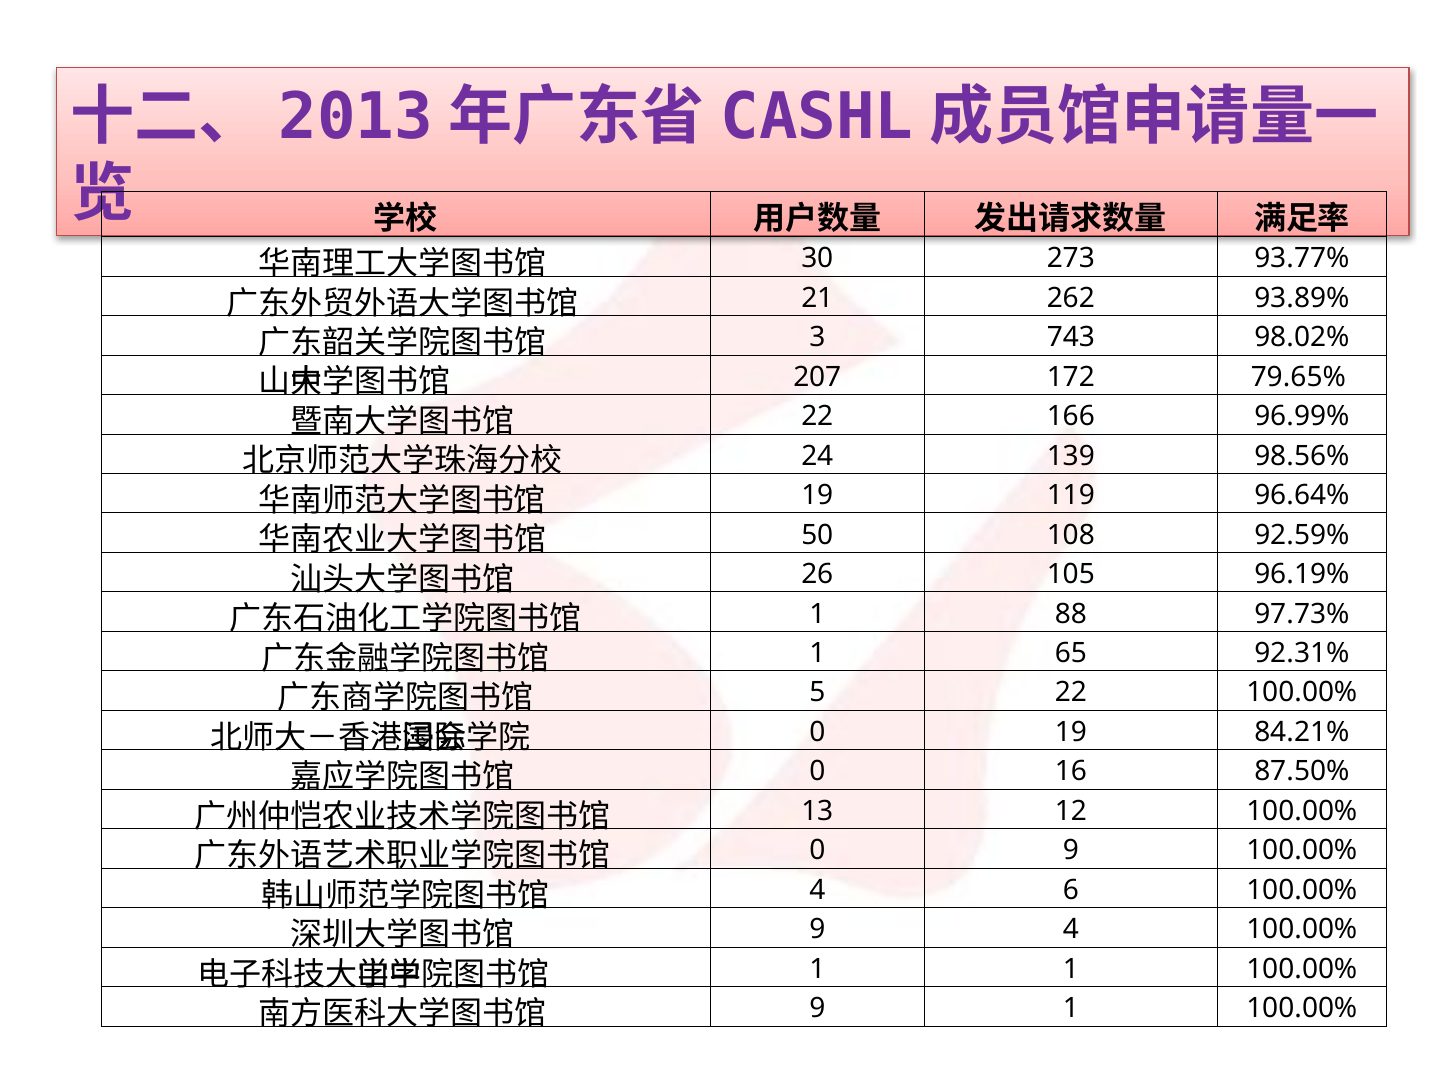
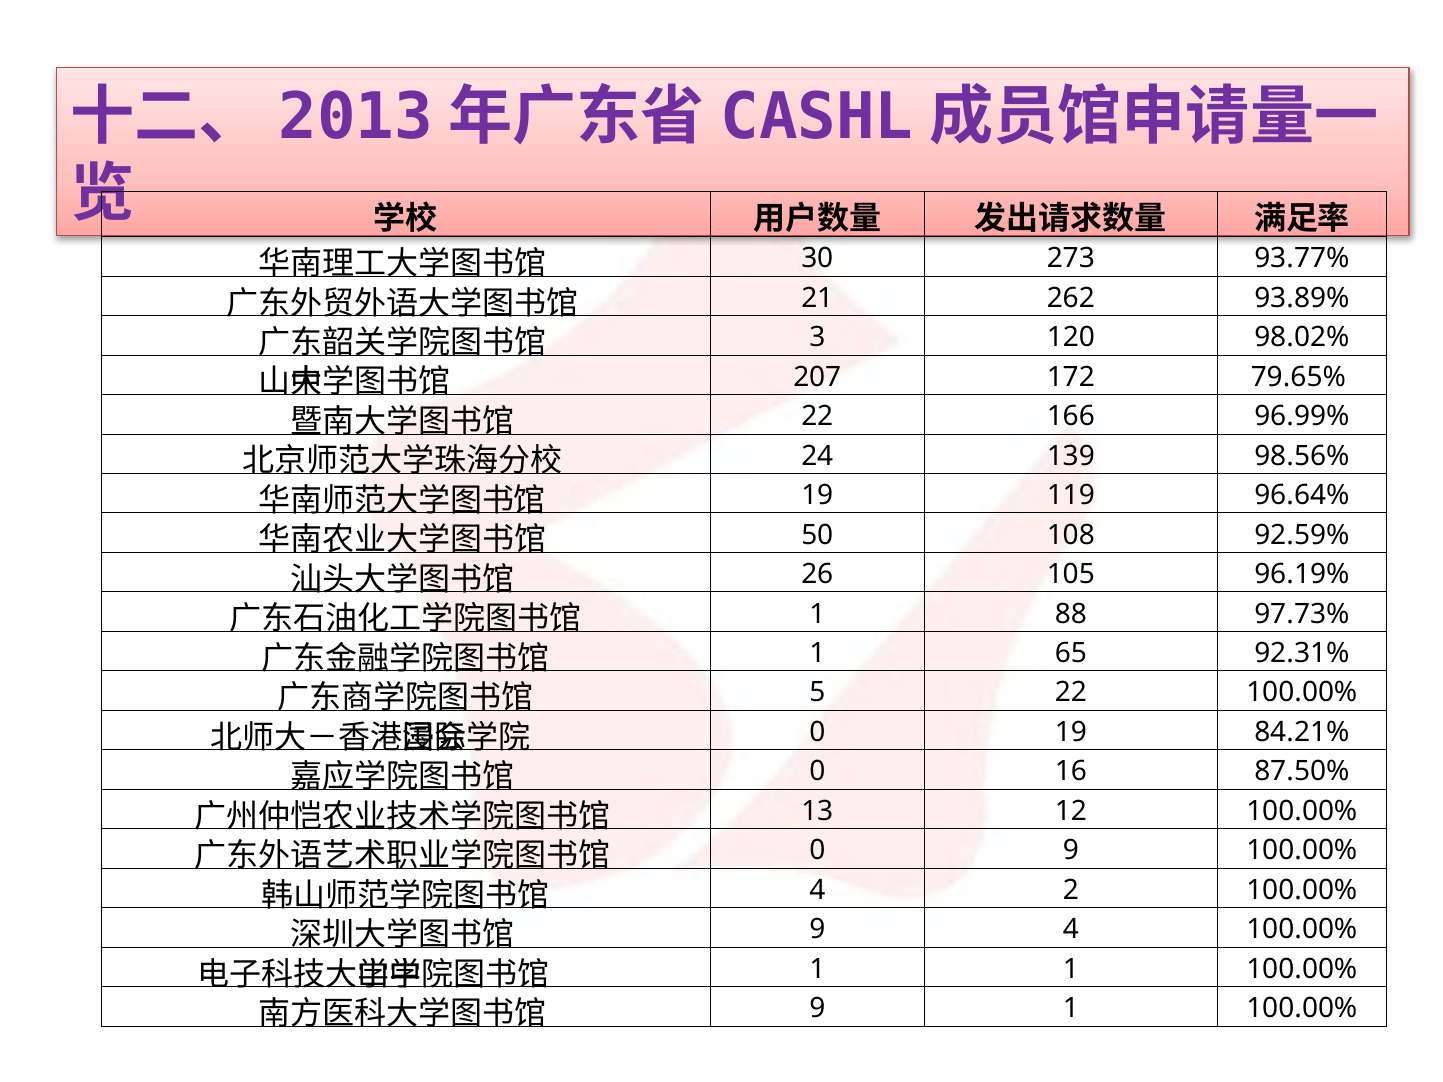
743: 743 -> 120 (1071, 338)
6: 6 -> 2 (1071, 890)
